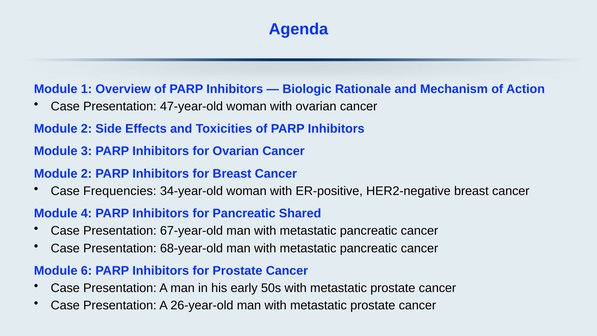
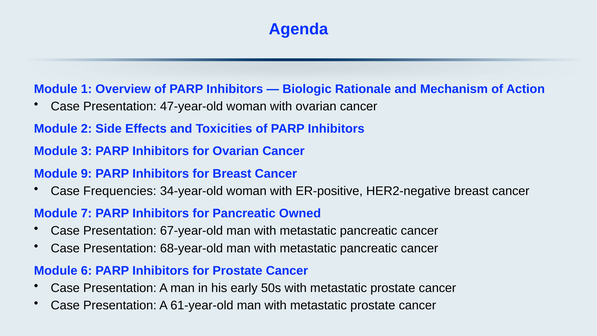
2: 2 -> 9 (86, 174)
4: 4 -> 7 (86, 213)
Shared: Shared -> Owned (300, 213)
26-year-old: 26-year-old -> 61-year-old (202, 305)
